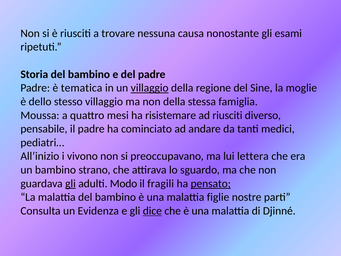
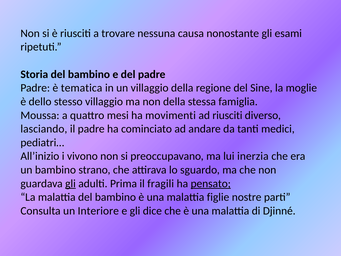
villaggio underline: present -> none (150, 88)
risistemare: risistemare -> movimenti (171, 115)
pensabile: pensabile -> lasciando (44, 129)
lettera: lettera -> inerzia (253, 156)
Modo: Modo -> Prima (124, 183)
Evidenza: Evidenza -> Interiore (98, 211)
dice underline: present -> none (152, 211)
